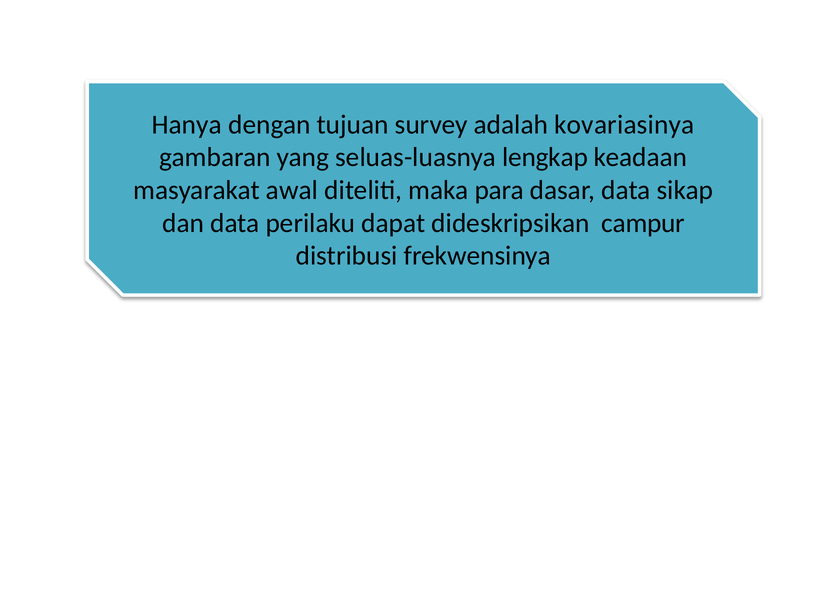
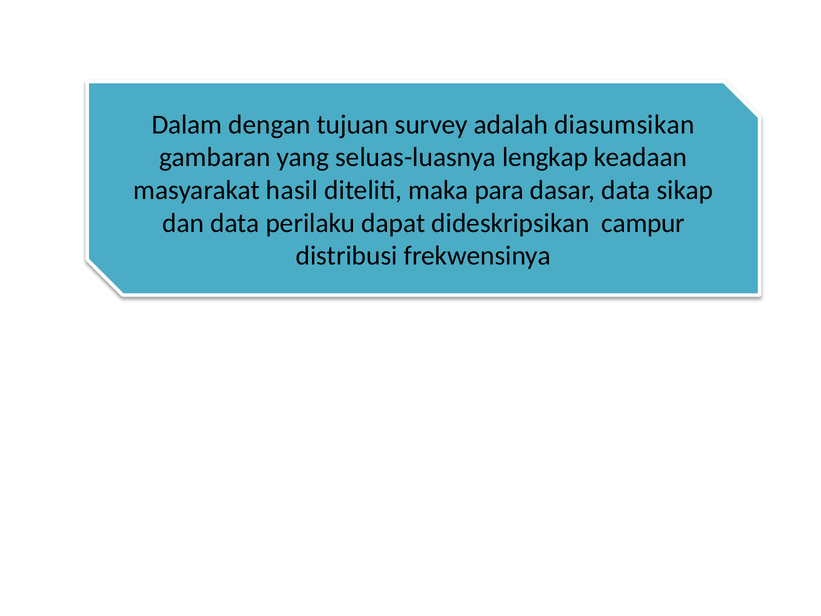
Hanya: Hanya -> Dalam (187, 124)
kovariasinya: kovariasinya -> diasumsikan (624, 124)
awal: awal -> hasil (292, 190)
